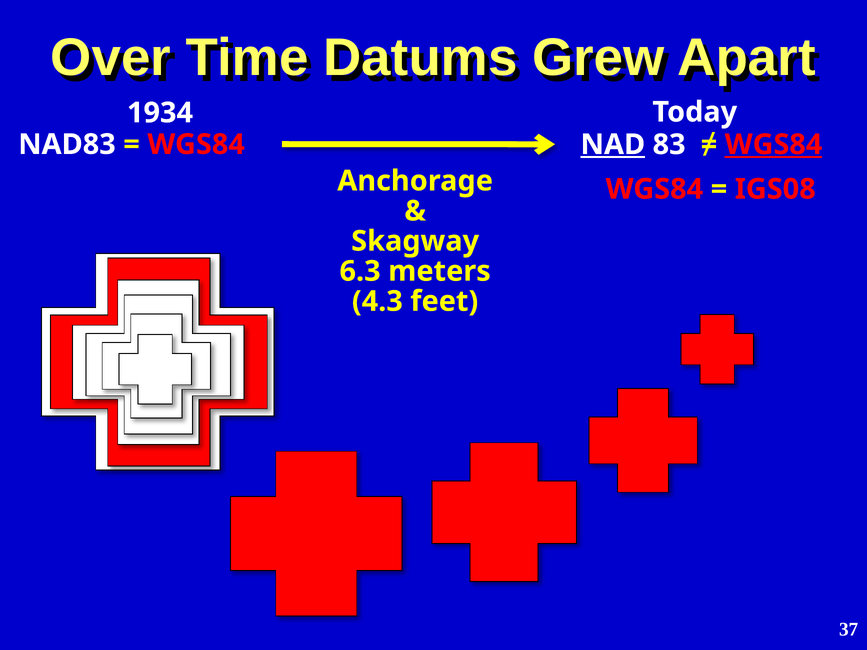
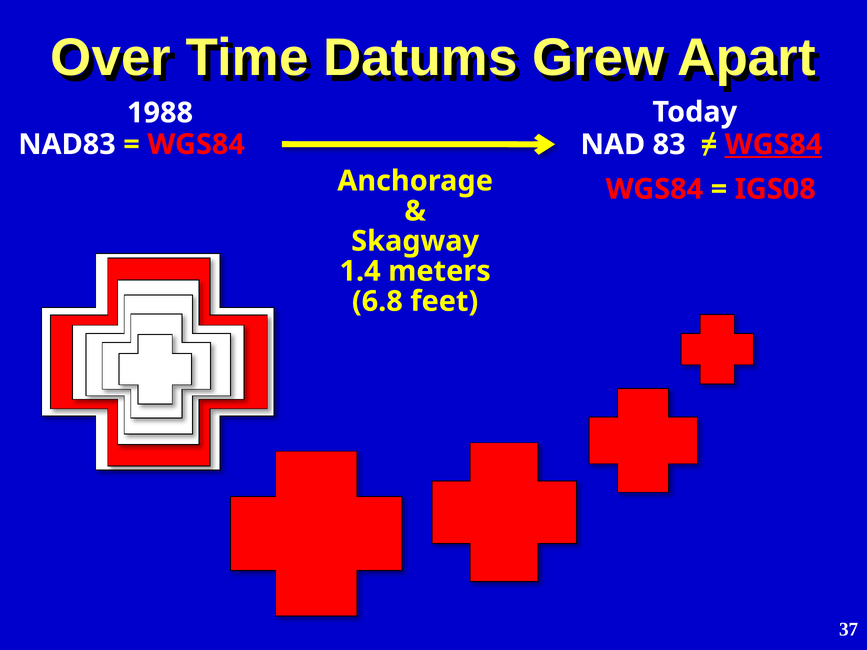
1934: 1934 -> 1988 (160, 113)
NAD underline: present -> none (613, 145)
6.3: 6.3 -> 1.4 (360, 271)
4.3: 4.3 -> 6.8 (377, 301)
